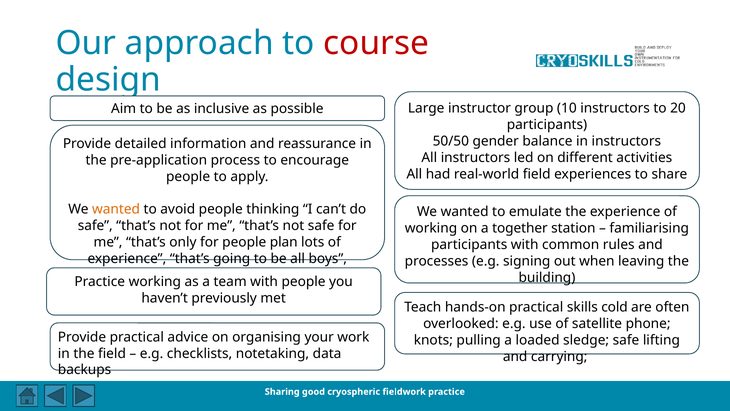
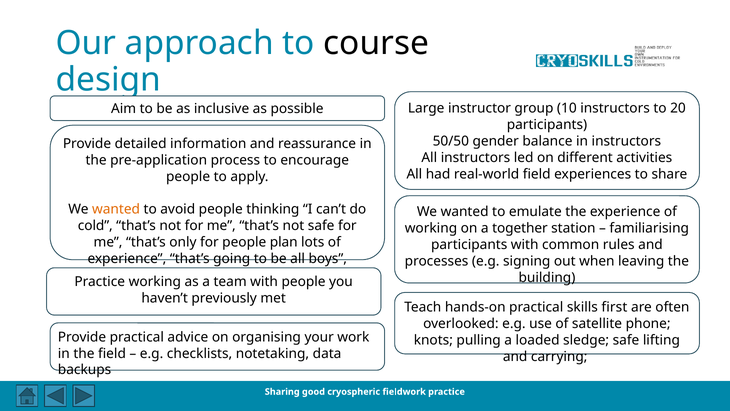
course colour: red -> black (376, 43)
safe: safe -> cold (95, 226)
cold: cold -> first (614, 307)
